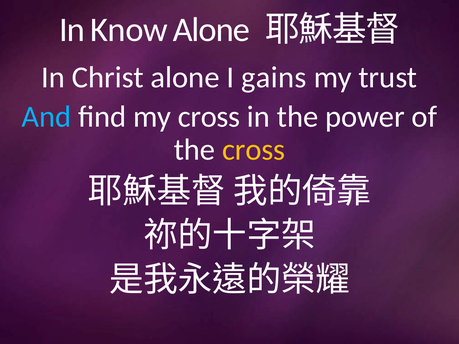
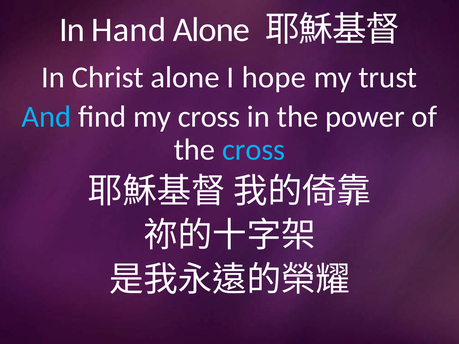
Know: Know -> Hand (129, 30)
gains: gains -> hope (274, 78)
cross colour: yellow -> light blue (254, 150)
